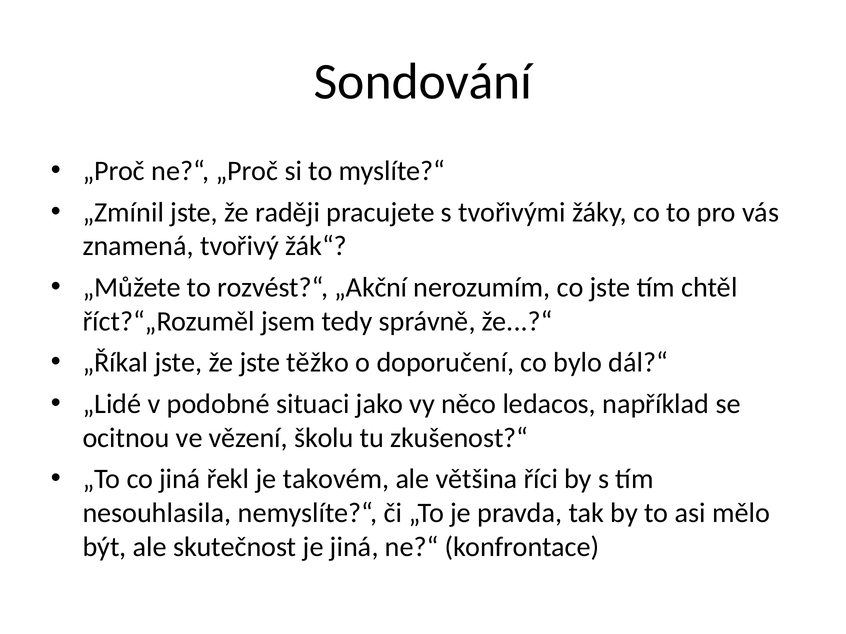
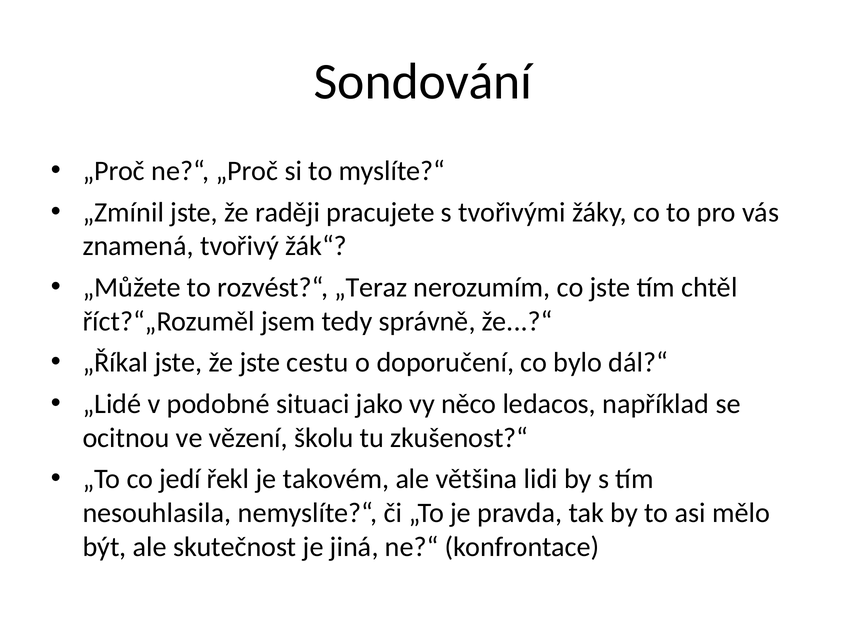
„Akční: „Akční -> „Teraz (371, 288)
těžko: těžko -> cestu (318, 363)
co jiná: jiná -> jedí (180, 480)
říci: říci -> lidi (541, 480)
